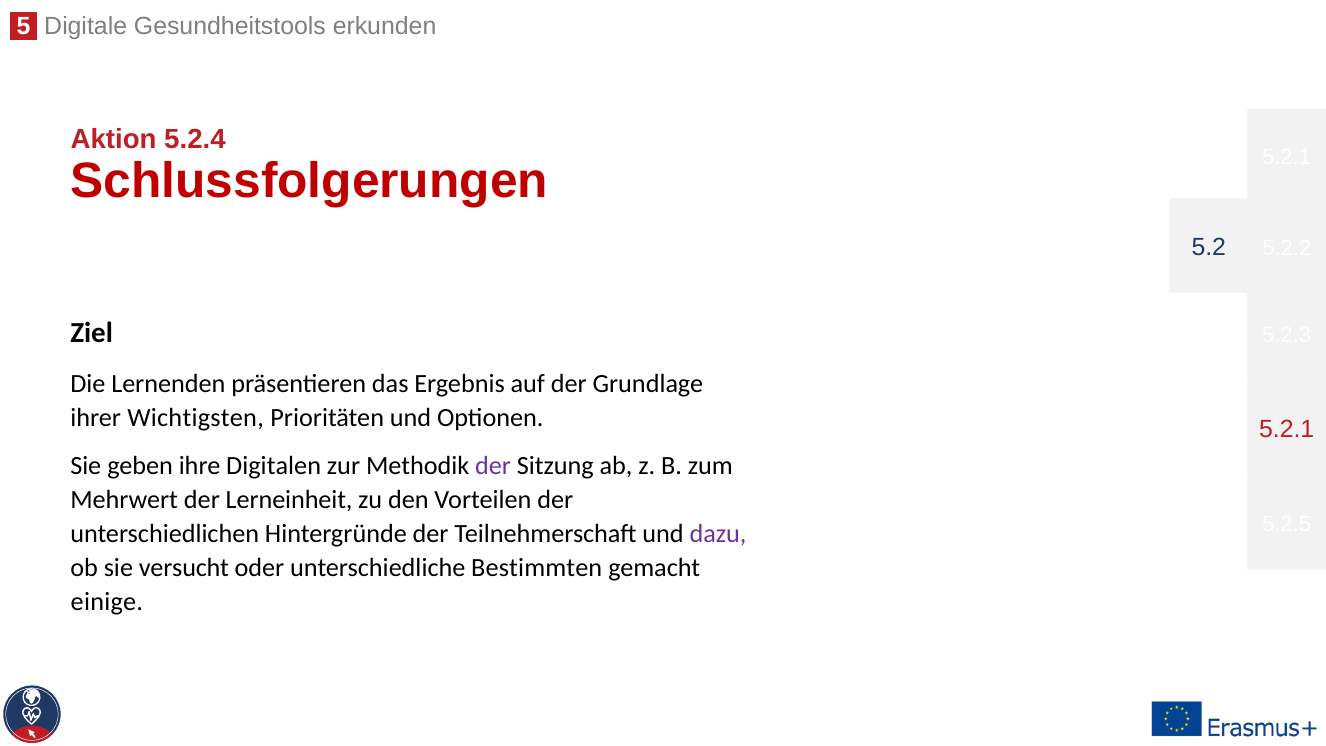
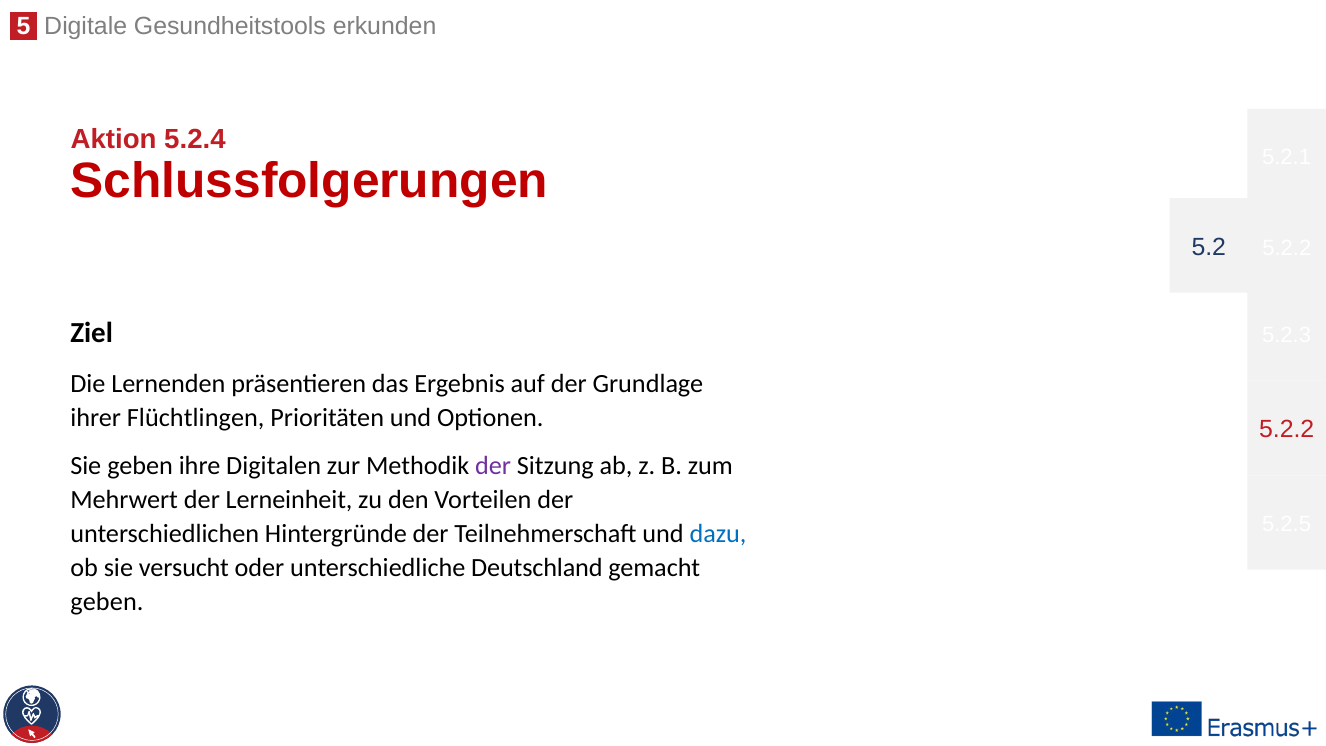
Wichtigsten: Wichtigsten -> Flüchtlingen (196, 417)
5.2.1: 5.2.1 -> 5.2.2 (1287, 430)
dazu colour: purple -> blue (718, 534)
Bestimmten: Bestimmten -> Deutschland (537, 568)
einige: einige -> geben (107, 602)
